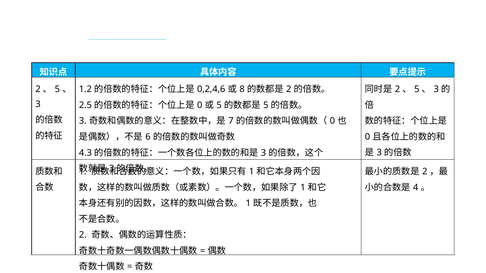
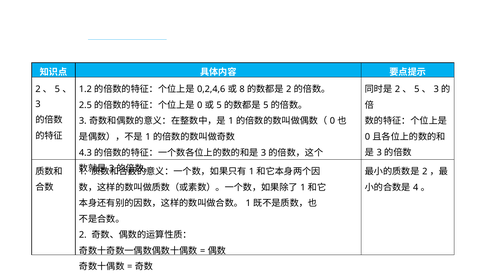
7: 7 -> 1 (231, 121)
6: 6 -> 1 (148, 137)
